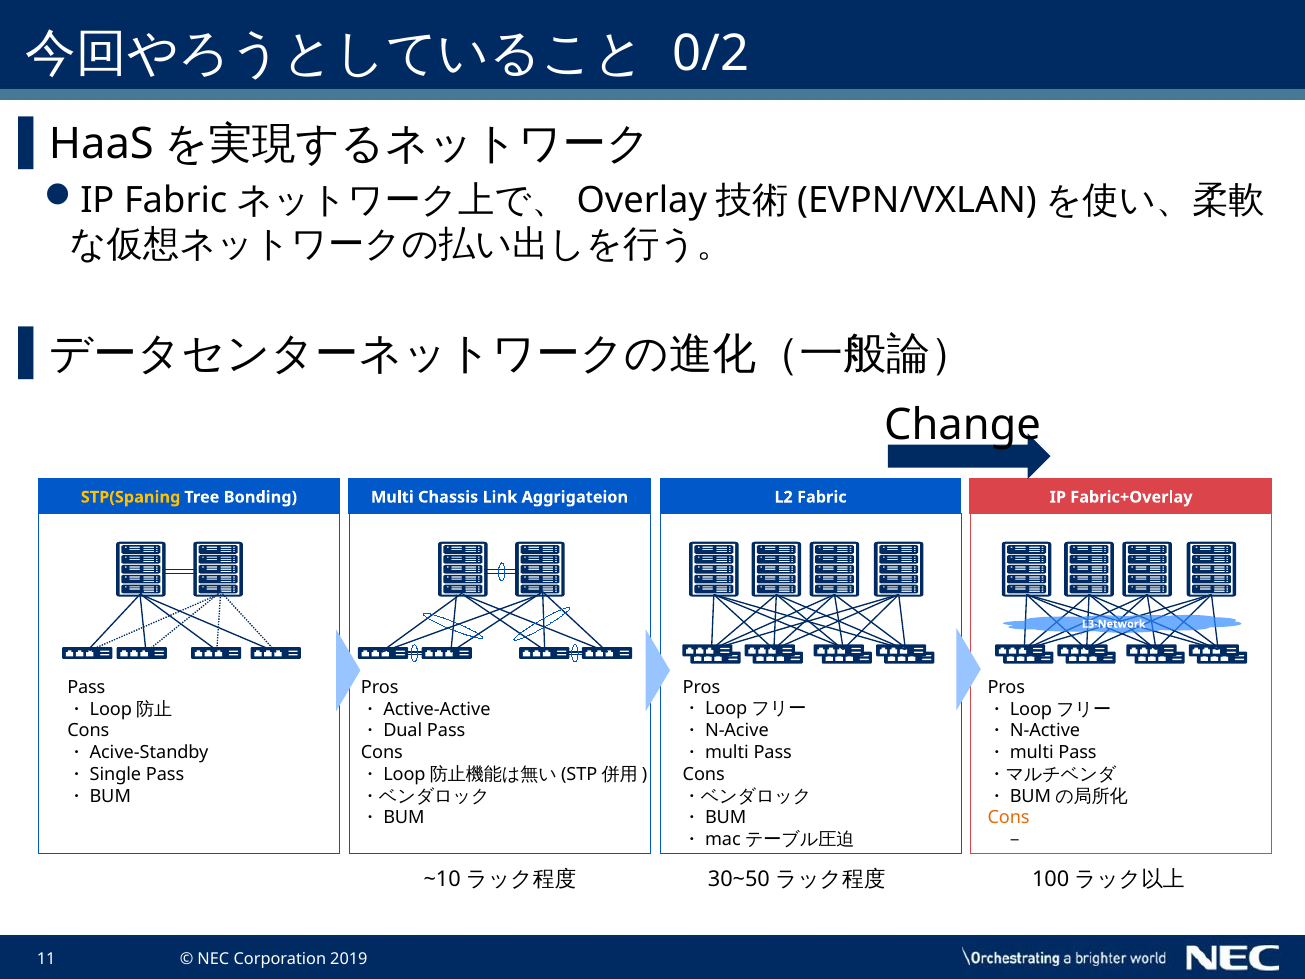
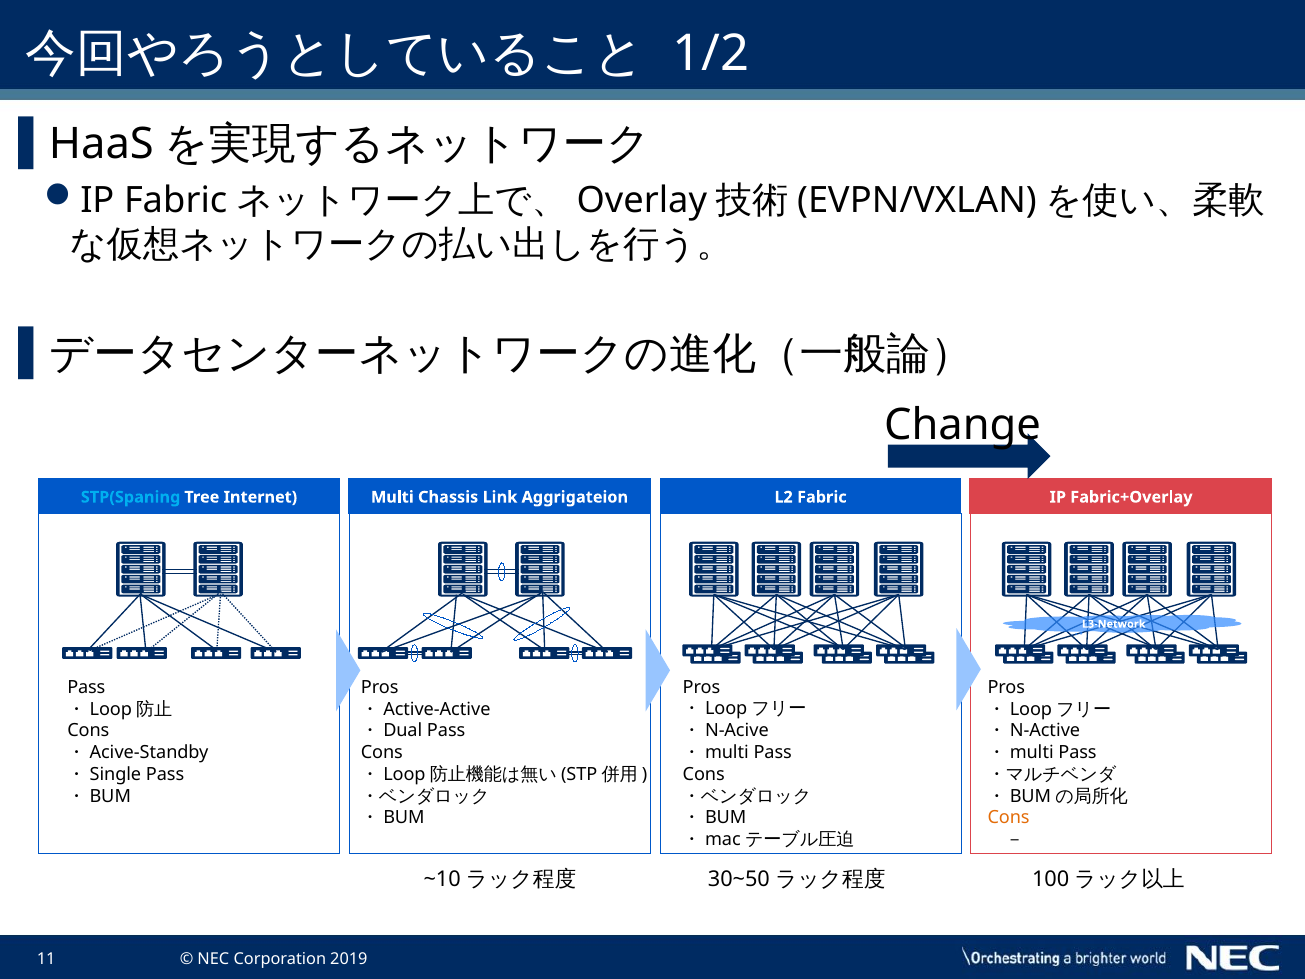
0/2: 0/2 -> 1/2 (711, 53)
STP(Spaning colour: yellow -> light blue (131, 497)
Bonding: Bonding -> Internet (260, 497)
